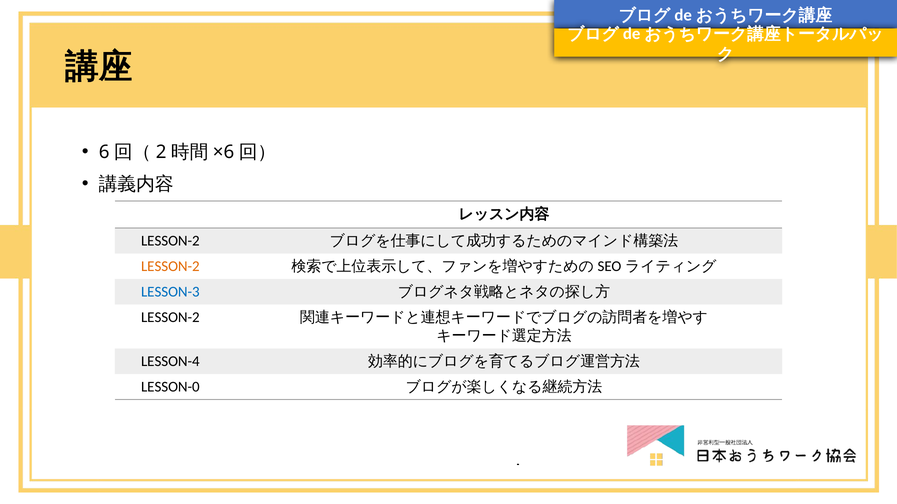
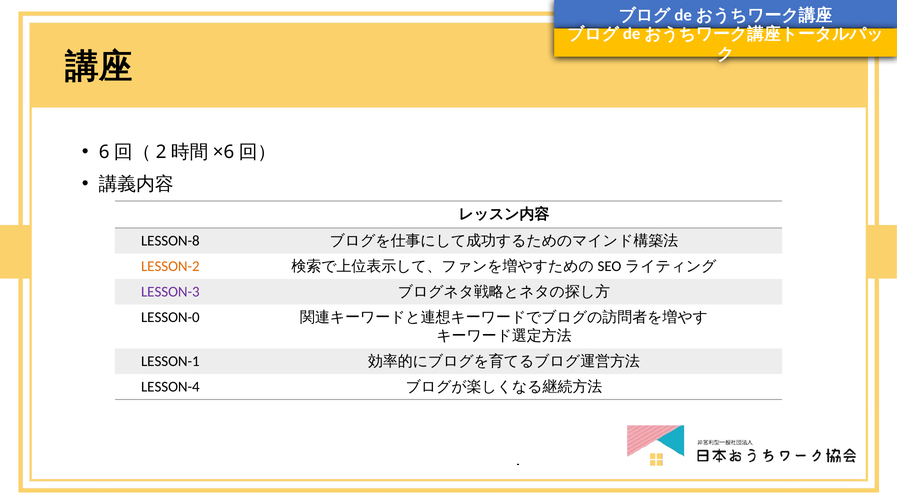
LESSON-2: LESSON-2 -> LESSON-8 (170, 241)
LESSON-3 colour: blue -> purple (170, 292)
LESSON-2: LESSON-2 -> LESSON-0 (170, 317)
LESSON-4: LESSON-4 -> LESSON-1 (170, 362)
LESSON-0: LESSON-0 -> LESSON-4 (170, 387)
